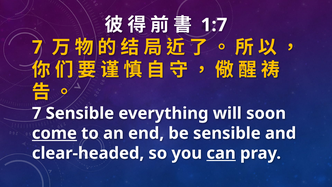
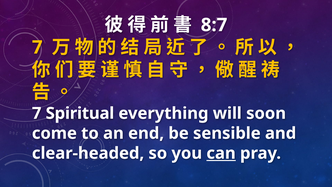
1:7: 1:7 -> 8:7 (214, 25)
7 Sensible: Sensible -> Spiritual (80, 113)
come underline: present -> none (54, 133)
